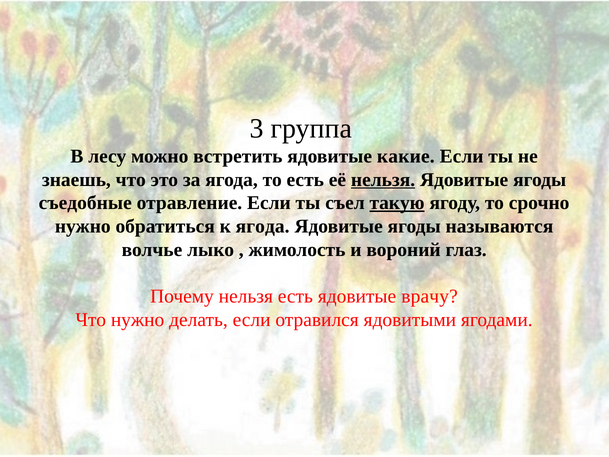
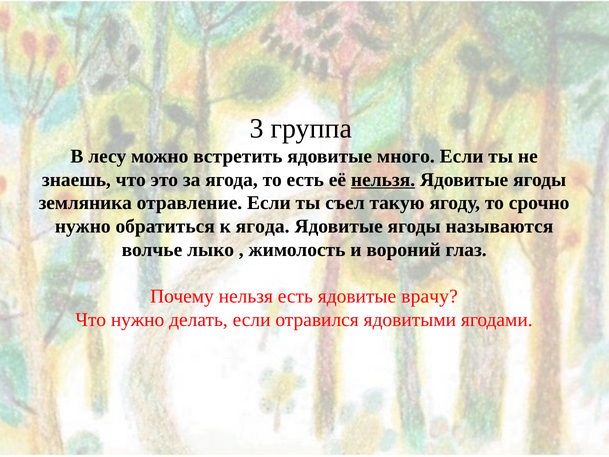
какие: какие -> много (406, 156)
съедобные: съедобные -> земляника (85, 203)
такую underline: present -> none (397, 203)
